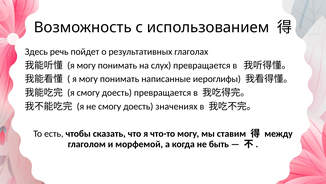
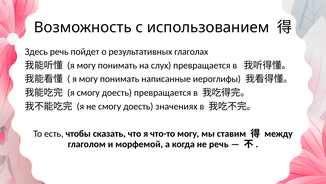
не быть: быть -> речь (219, 144)
